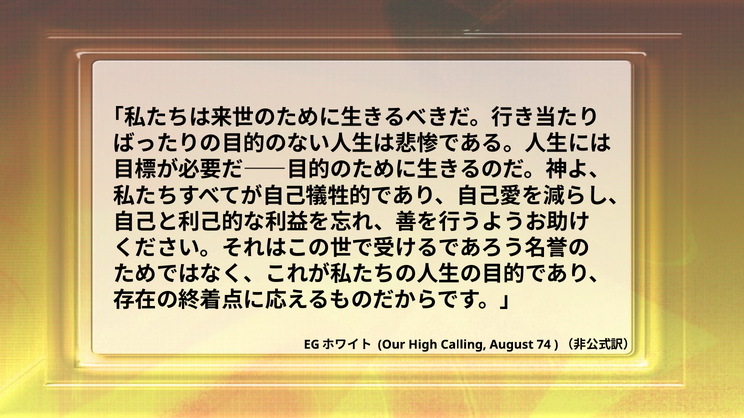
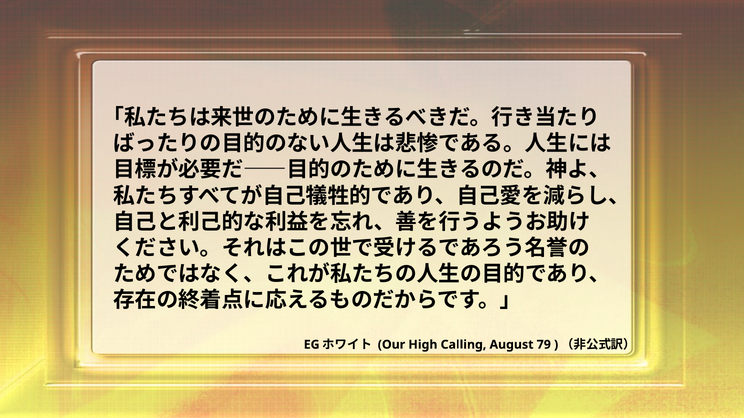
74: 74 -> 79 (544, 345)
